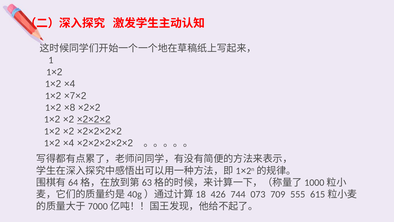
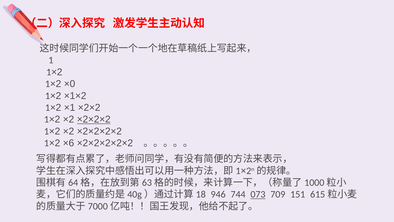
×4: ×4 -> ×0 (70, 84)
×7×2: ×7×2 -> ×1×2 (75, 96)
×8: ×8 -> ×1 (70, 107)
×4: ×4 -> ×6 (69, 143)
426: 426 -> 946 (218, 194)
073 underline: none -> present (258, 194)
555: 555 -> 151 (298, 194)
